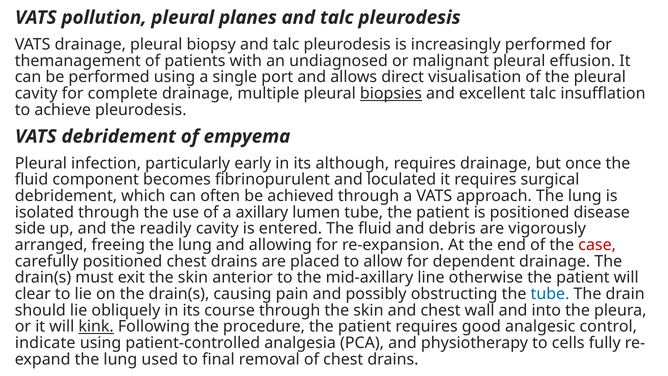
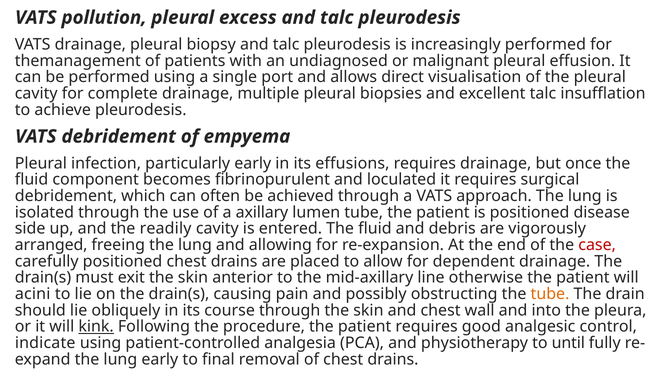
planes: planes -> excess (248, 18)
biopsies underline: present -> none (391, 93)
although: although -> effusions (352, 163)
clear: clear -> acini (33, 294)
tube colour: blue -> orange (550, 294)
cells: cells -> until (568, 343)
lung used: used -> early (160, 359)
